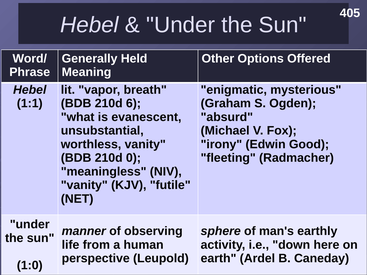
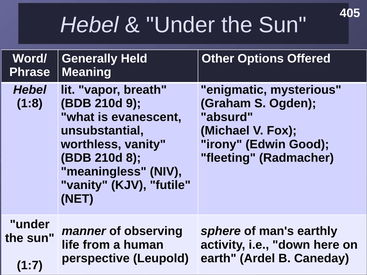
1:1: 1:1 -> 1:8 (30, 103)
6: 6 -> 9 (133, 103)
0: 0 -> 8 (133, 158)
1:0: 1:0 -> 1:7 (30, 265)
